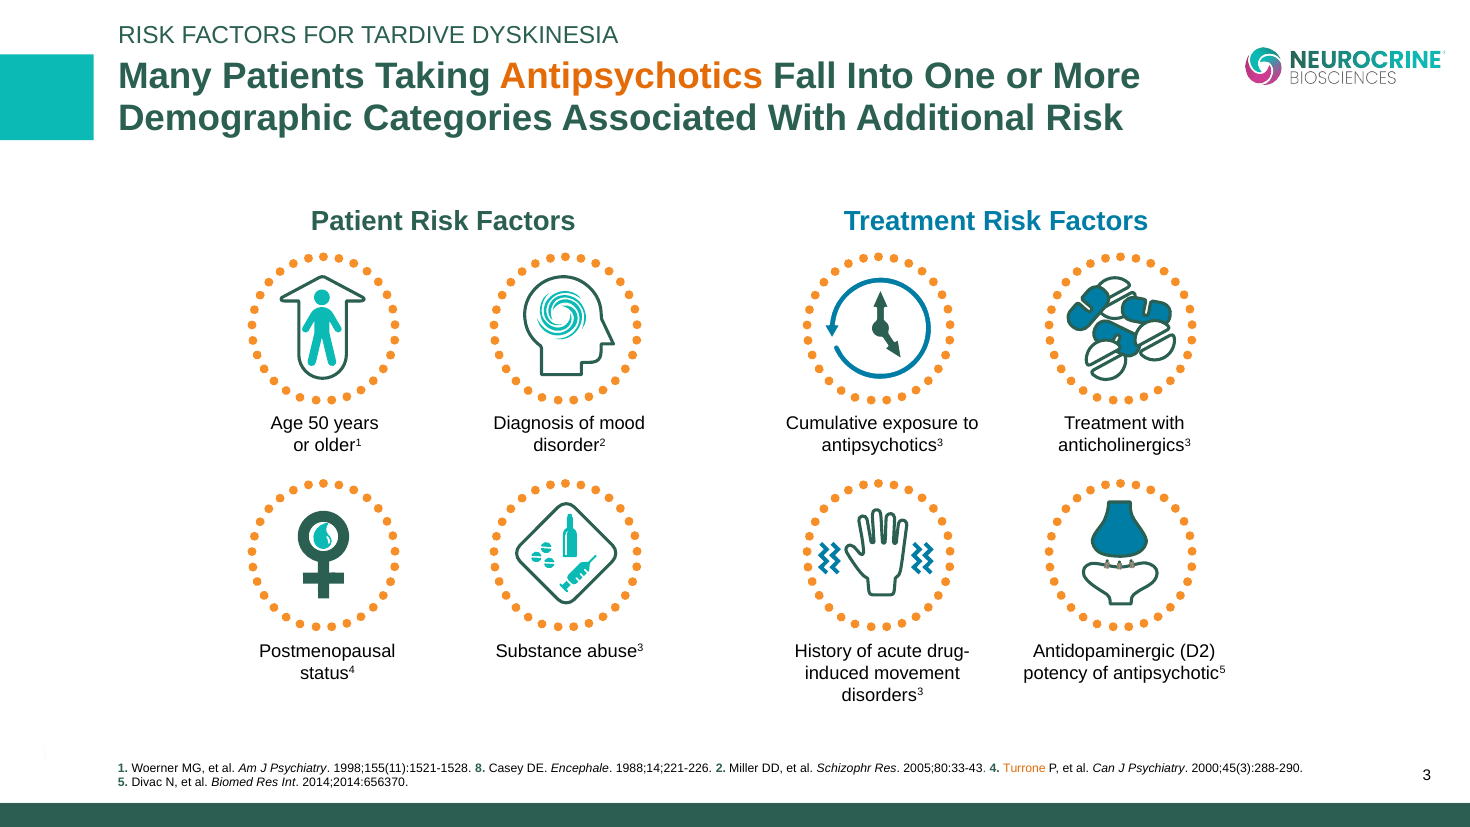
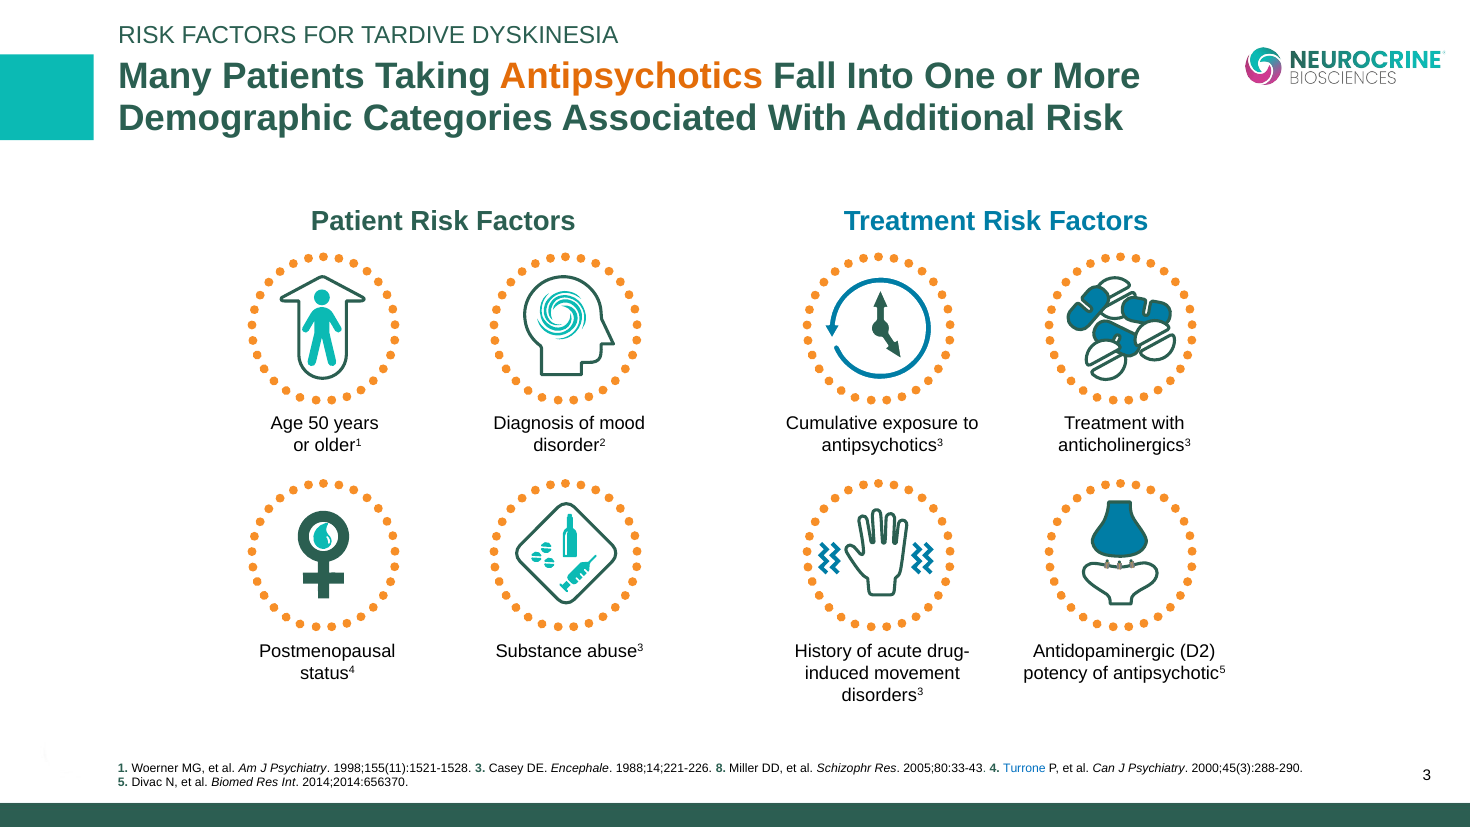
1998;155(11):1521-1528 8: 8 -> 3 (480, 768)
2: 2 -> 8 (721, 768)
Turrone colour: orange -> blue (1024, 768)
